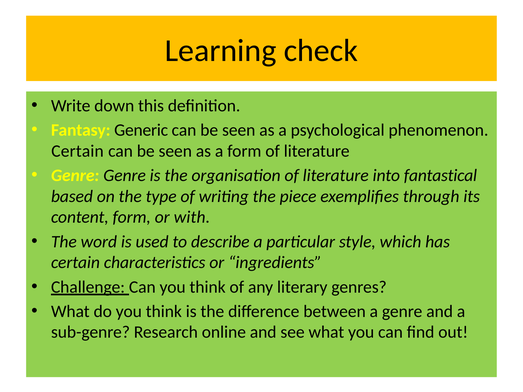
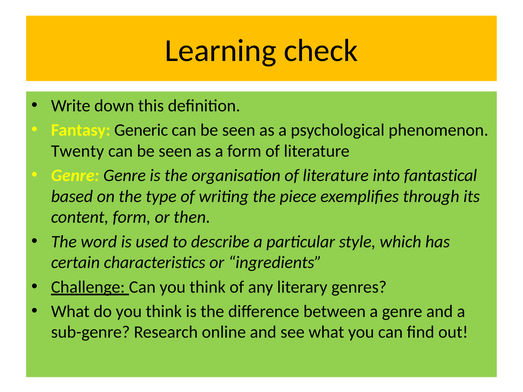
Certain: Certain -> Twenty (78, 151)
with: with -> then (192, 217)
